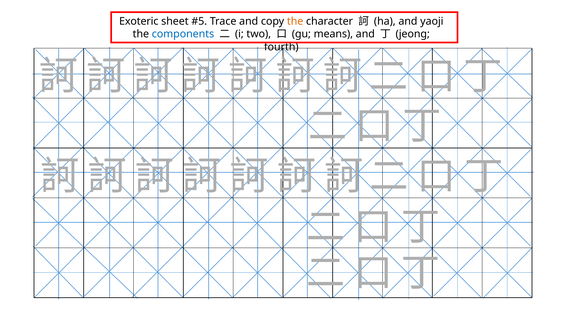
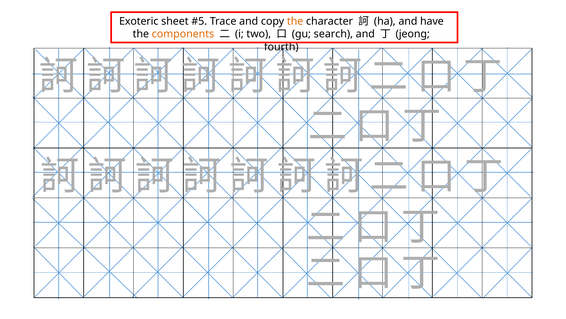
yaoji: yaoji -> have (432, 21)
components colour: blue -> orange (183, 34)
means: means -> search (333, 34)
